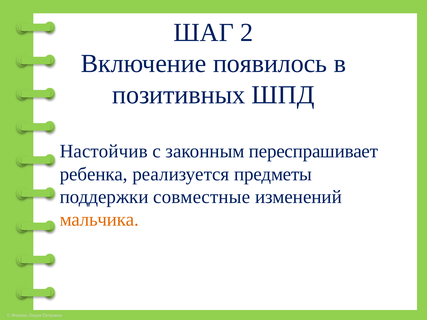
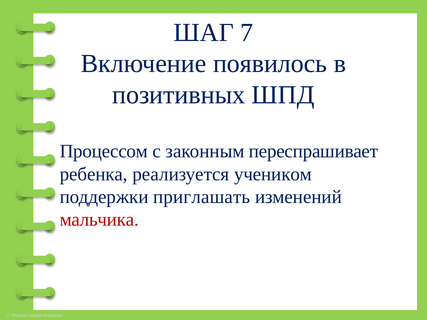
2: 2 -> 7 (247, 32)
Настойчив: Настойчив -> Процессом (104, 151)
предметы: предметы -> учеником (273, 174)
совместные: совместные -> приглашать (202, 197)
мальчика colour: orange -> red (99, 220)
